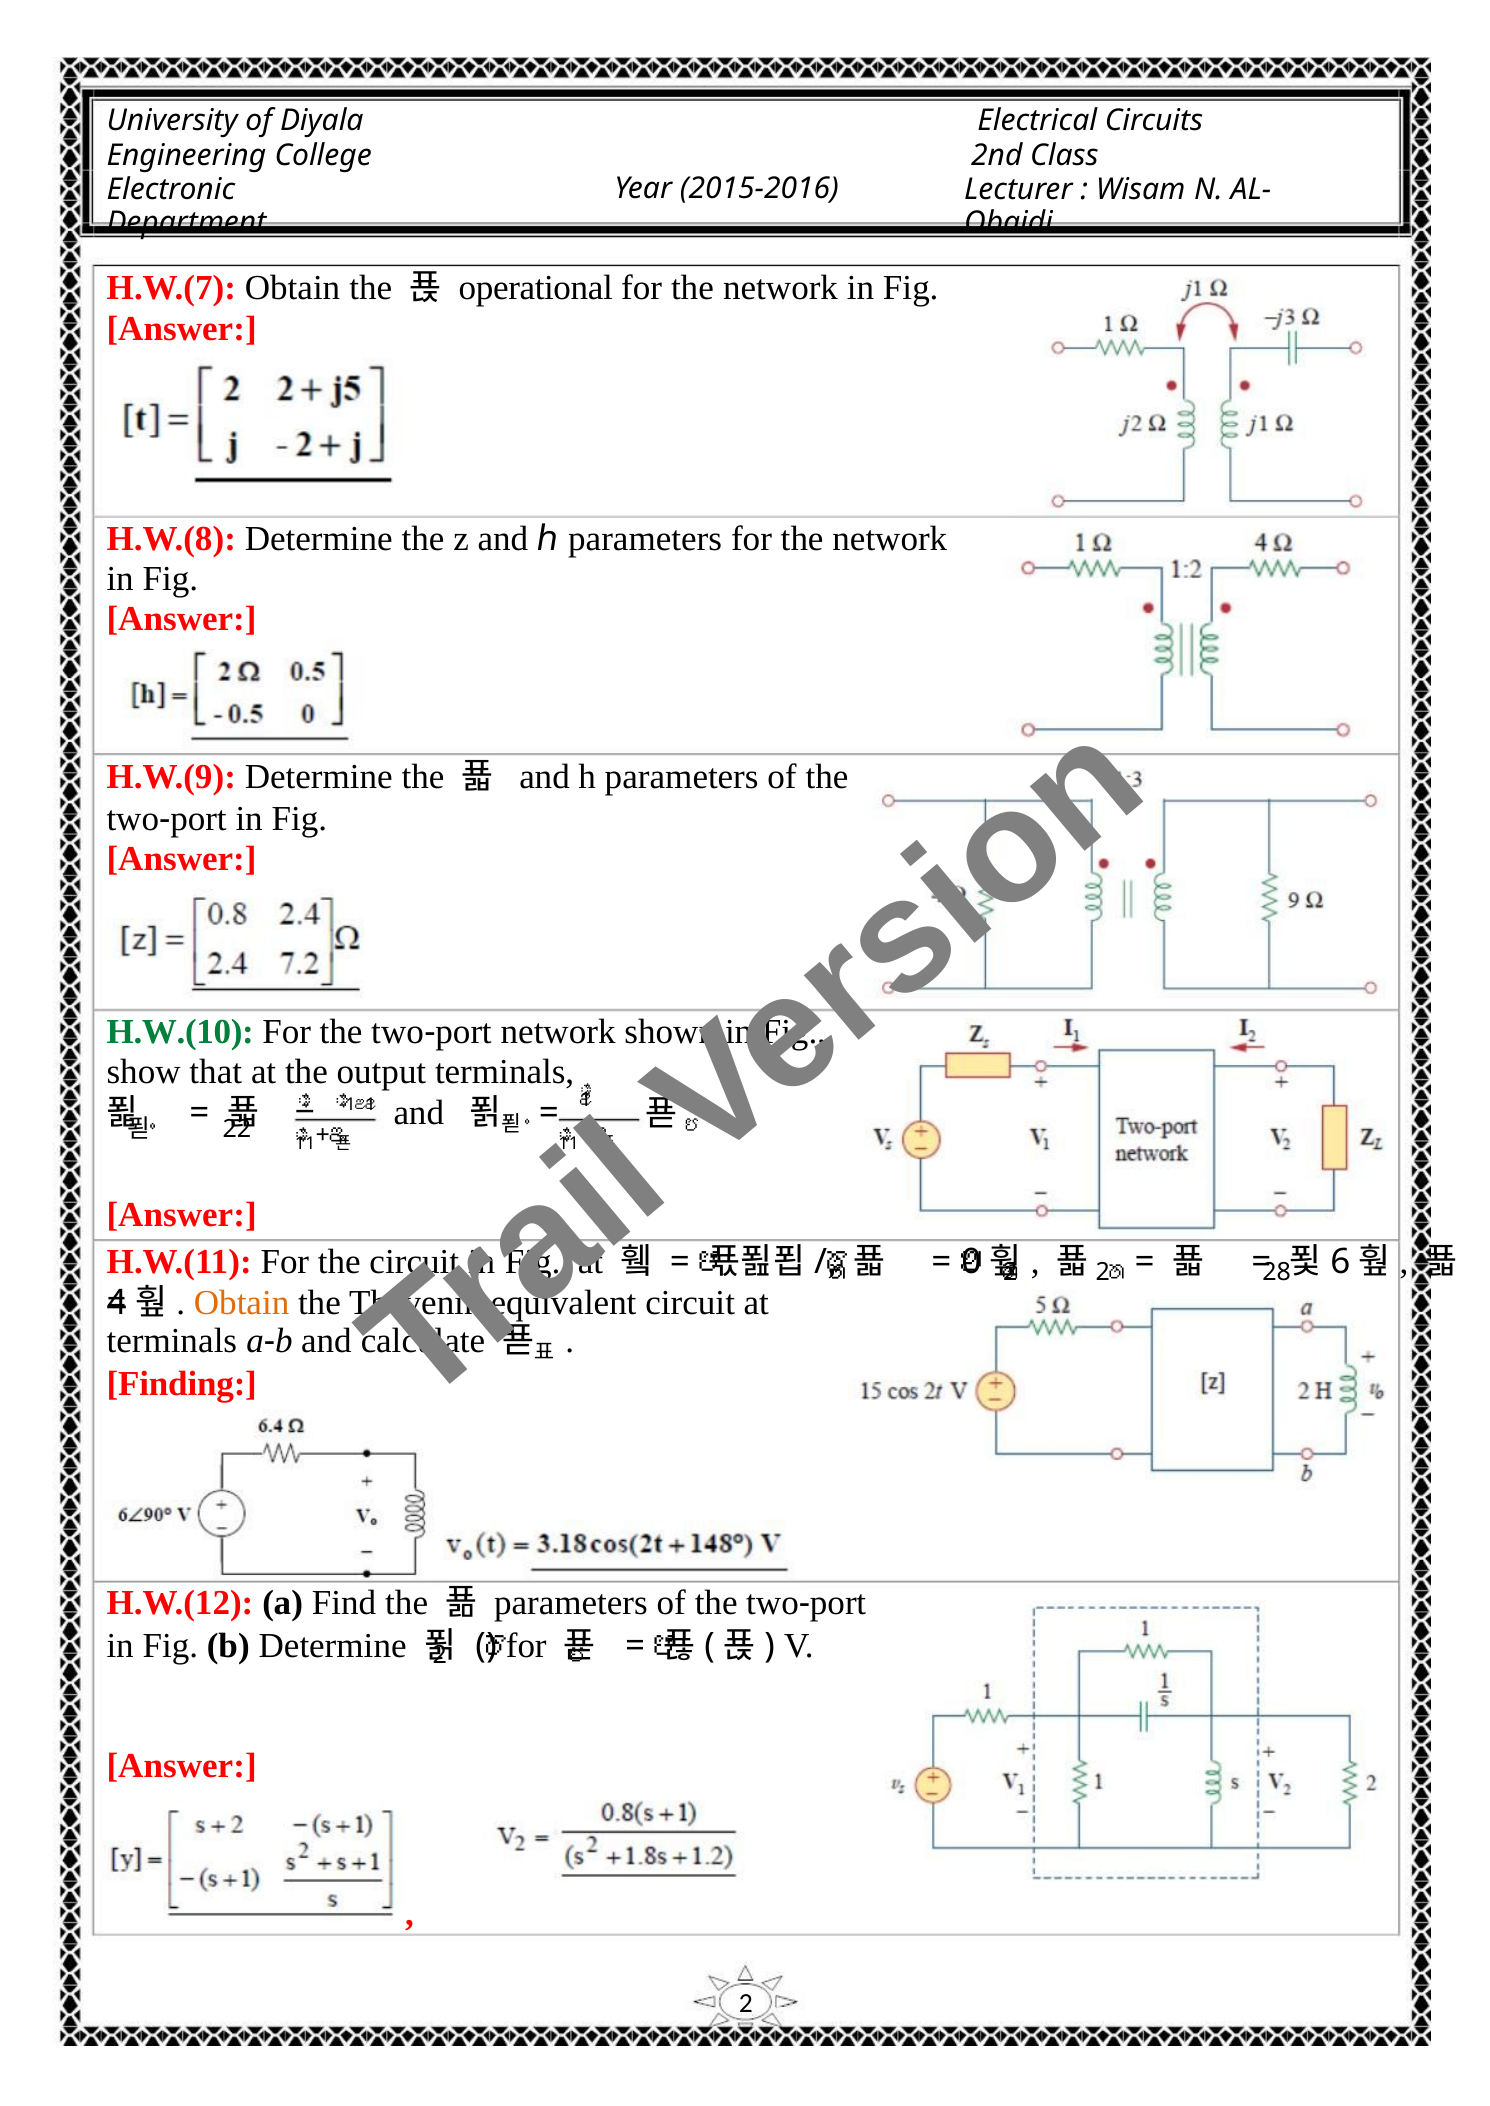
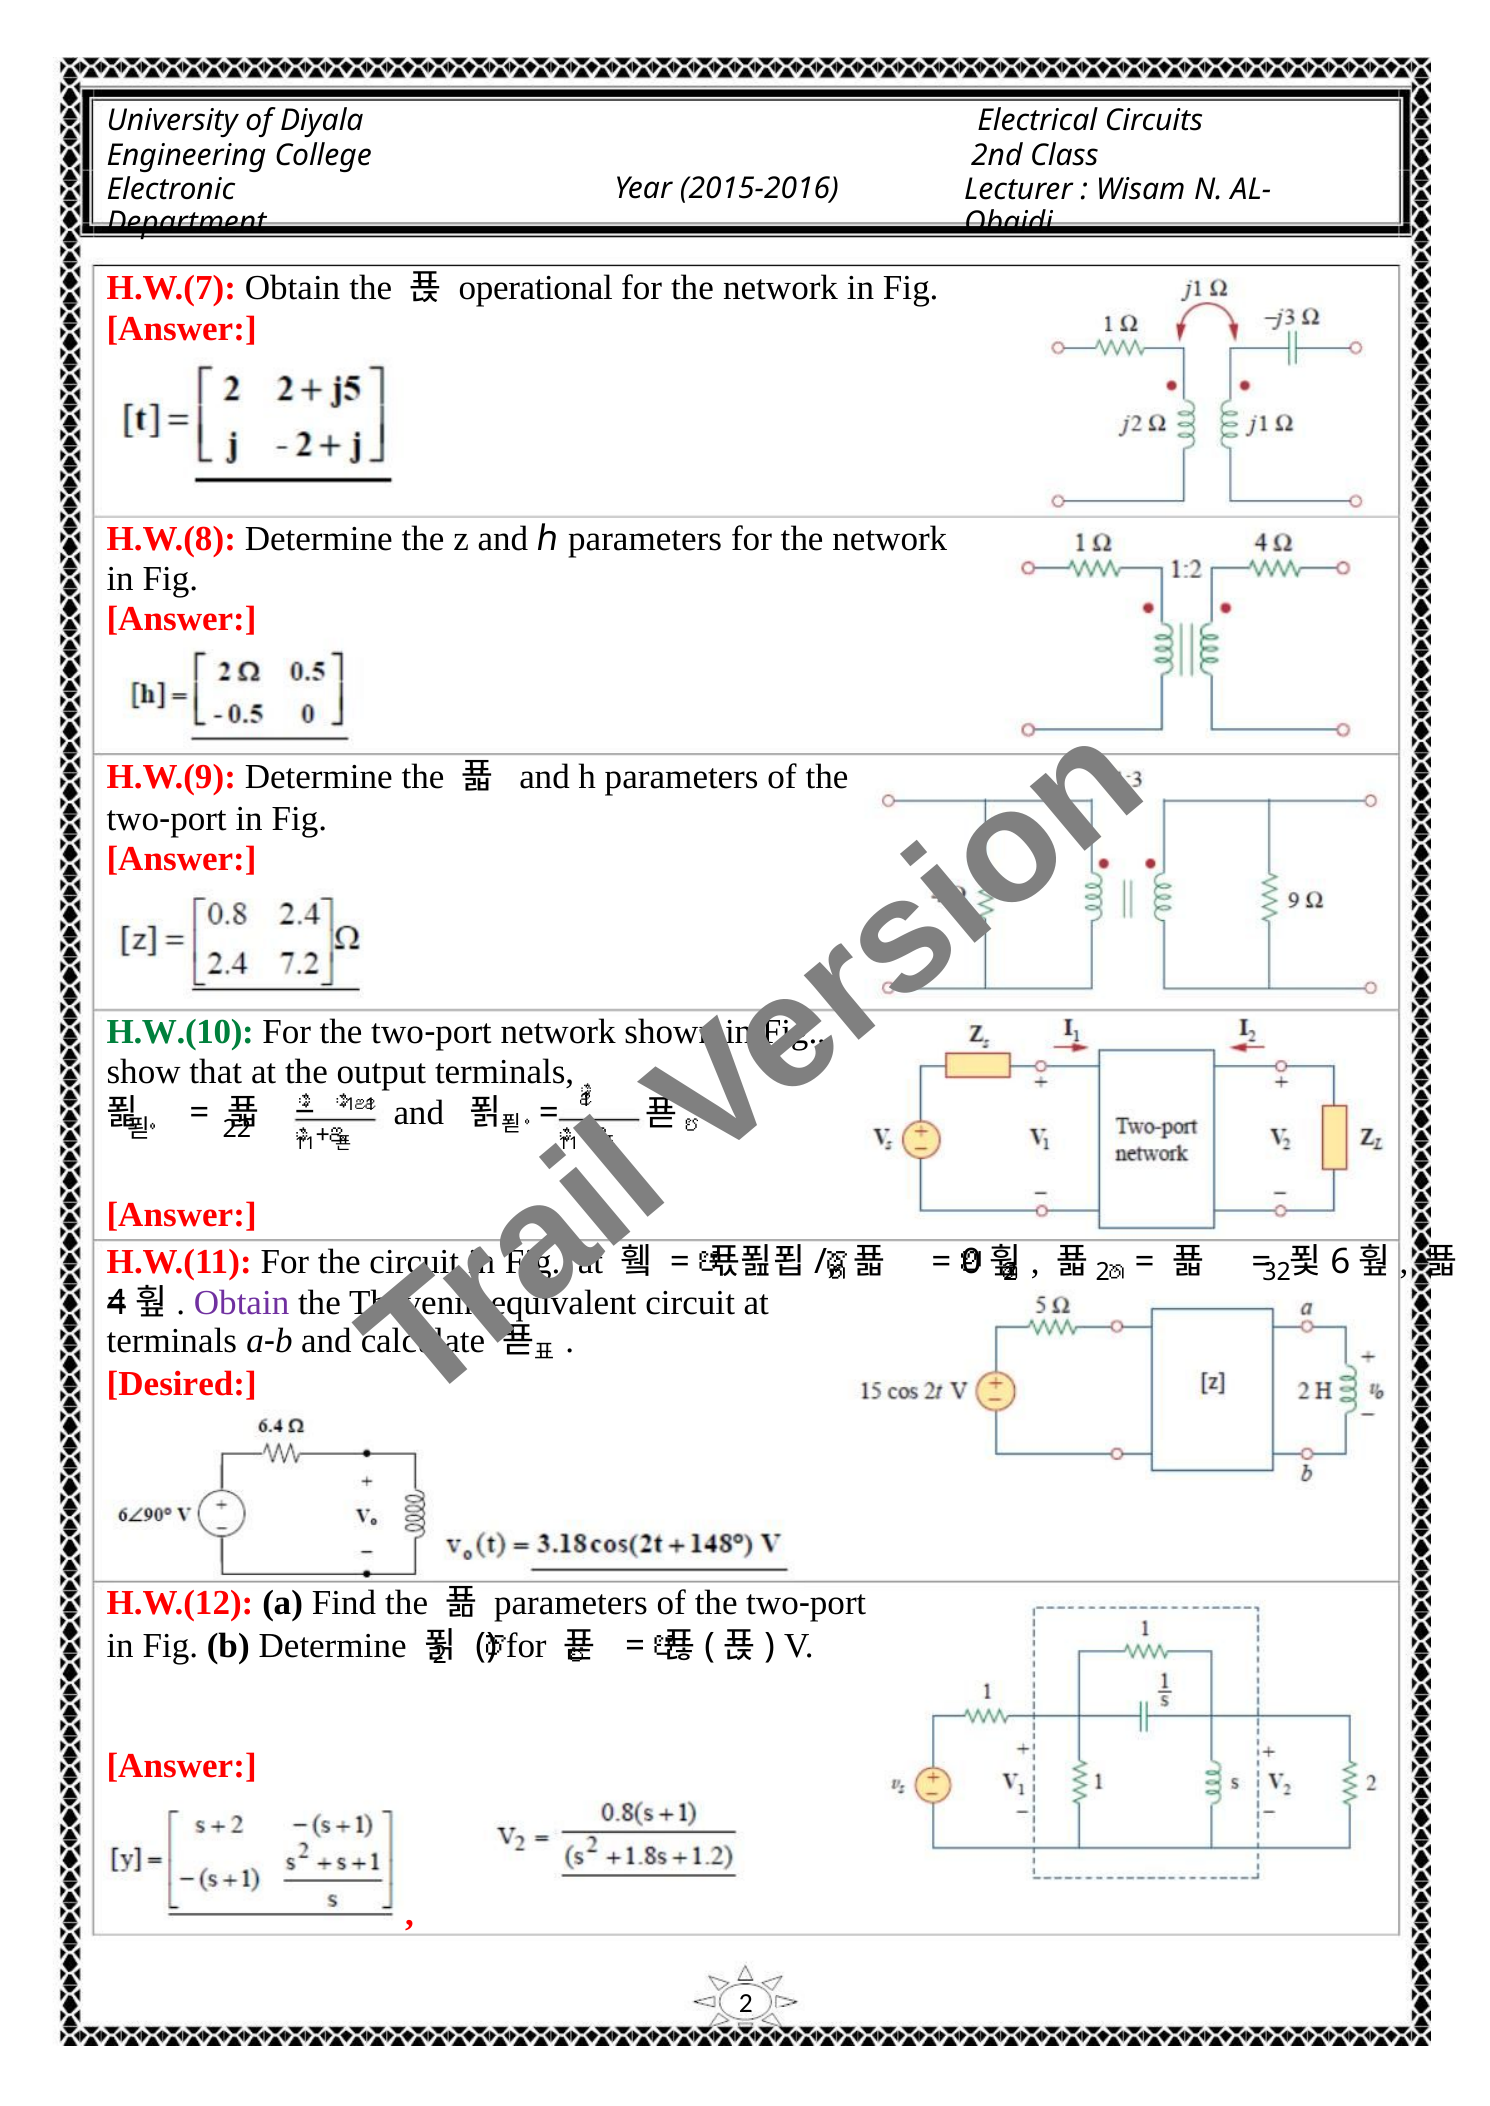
28: 28 -> 32 (1277, 1272)
Obtain colour: orange -> purple (242, 1303)
Finding: Finding -> Desired (182, 1384)
